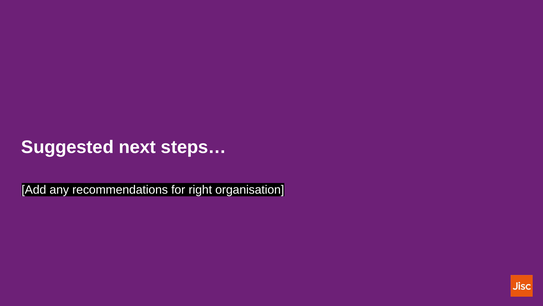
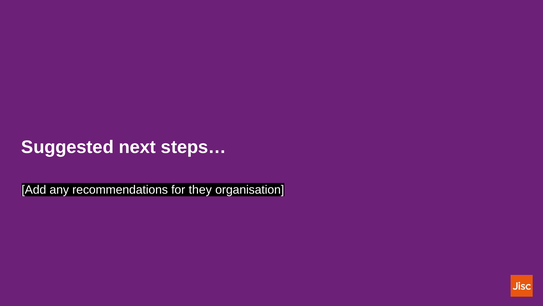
right: right -> they (200, 190)
